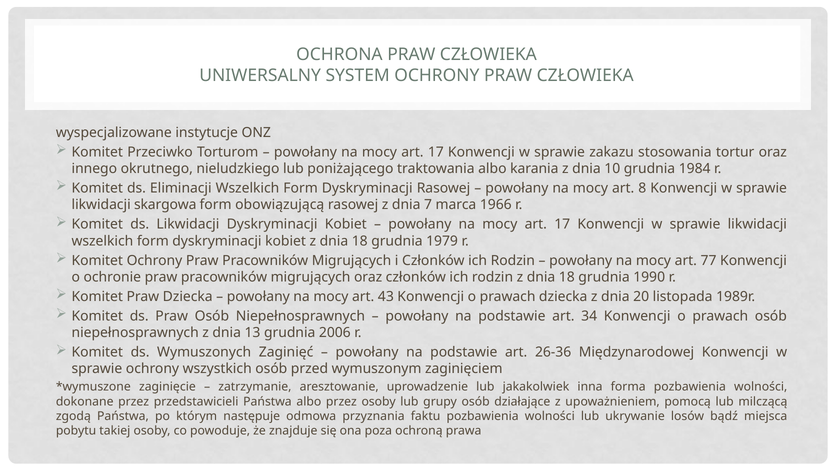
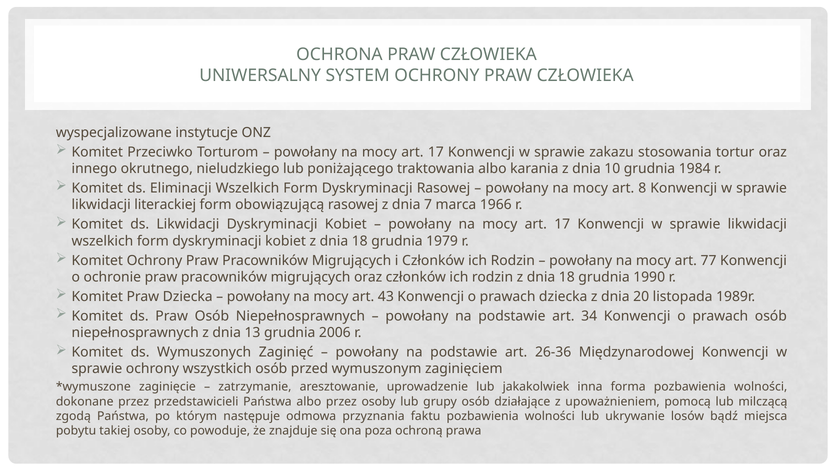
skargowa: skargowa -> literackiej (165, 205)
